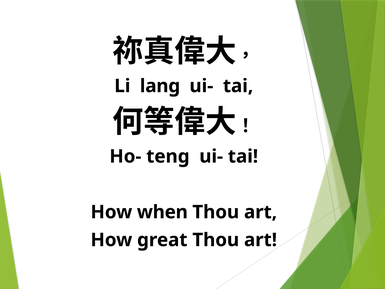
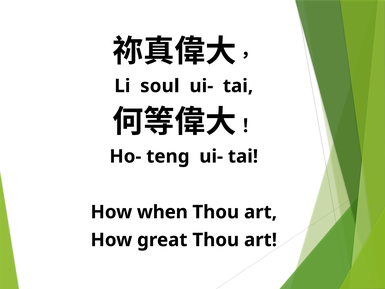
lang: lang -> soul (160, 86)
